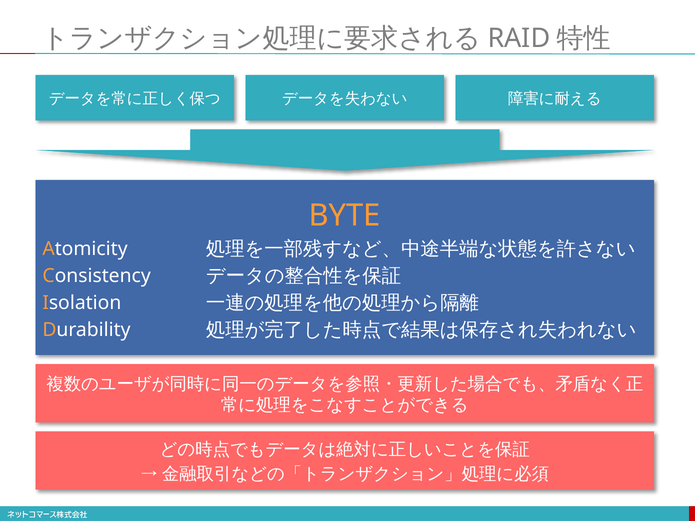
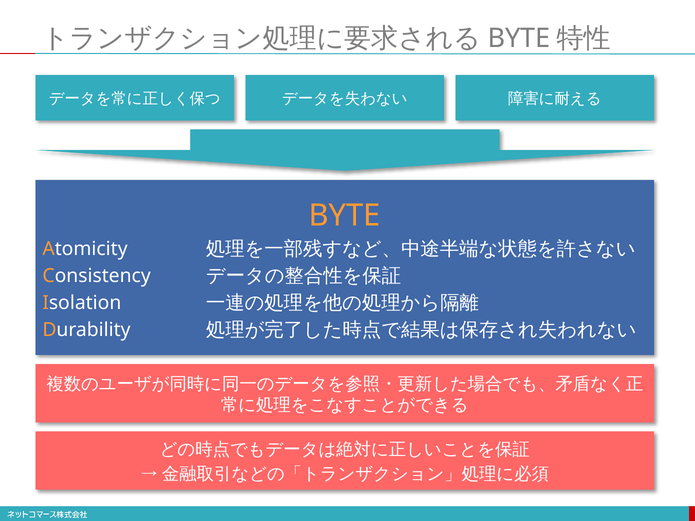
RAID: RAID -> BYTE (519, 39)
